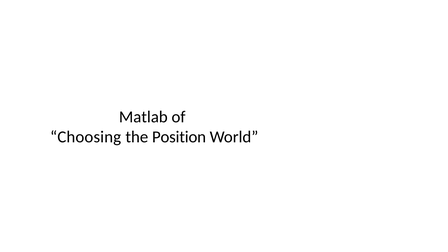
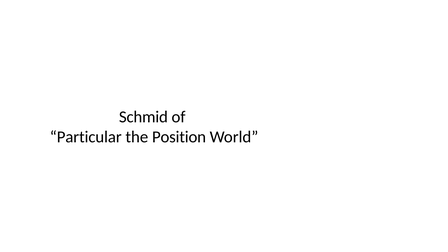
Matlab: Matlab -> Schmid (143, 117)
Choosing: Choosing -> Particular (86, 137)
